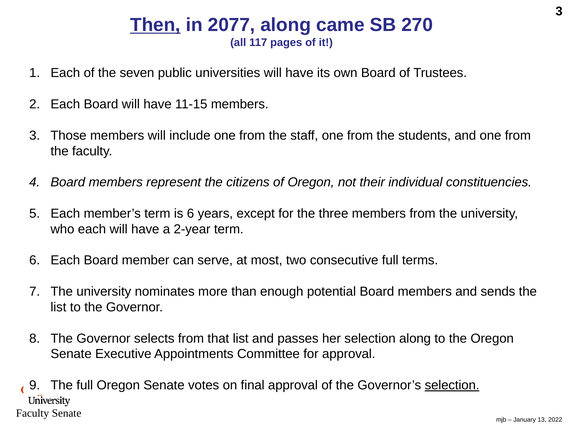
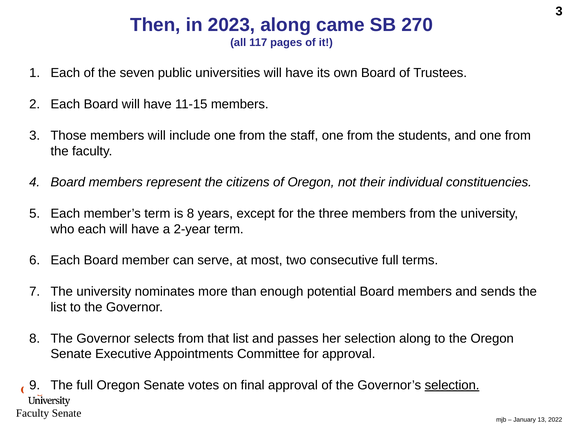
Then underline: present -> none (155, 25)
2077: 2077 -> 2023 (232, 25)
is 6: 6 -> 8 (190, 214)
